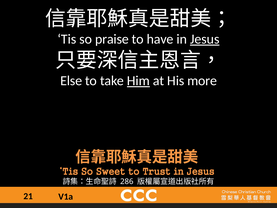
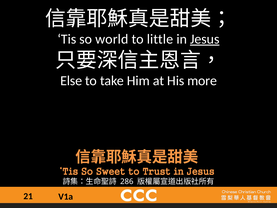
praise: praise -> world (112, 39)
have: have -> little (160, 39)
Him underline: present -> none (138, 81)
